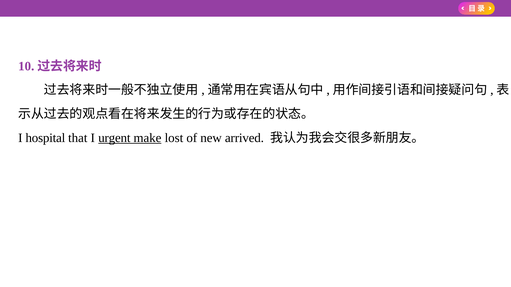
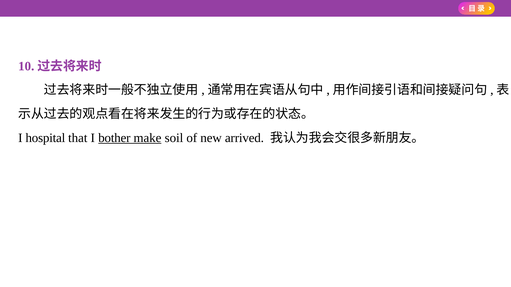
urgent: urgent -> bother (114, 138)
lost: lost -> soil (174, 138)
